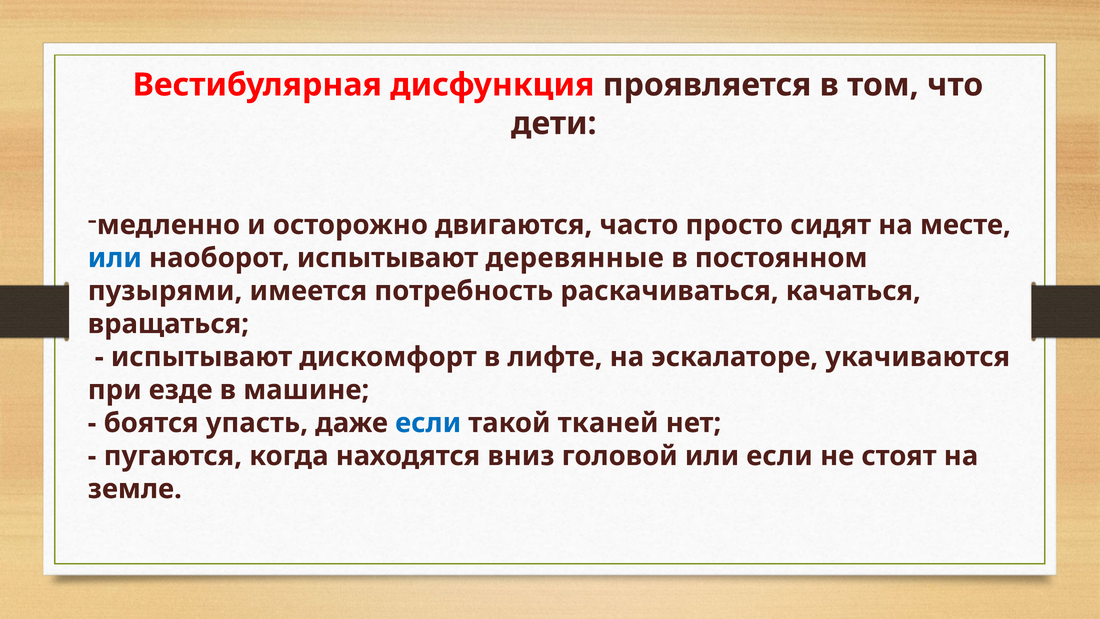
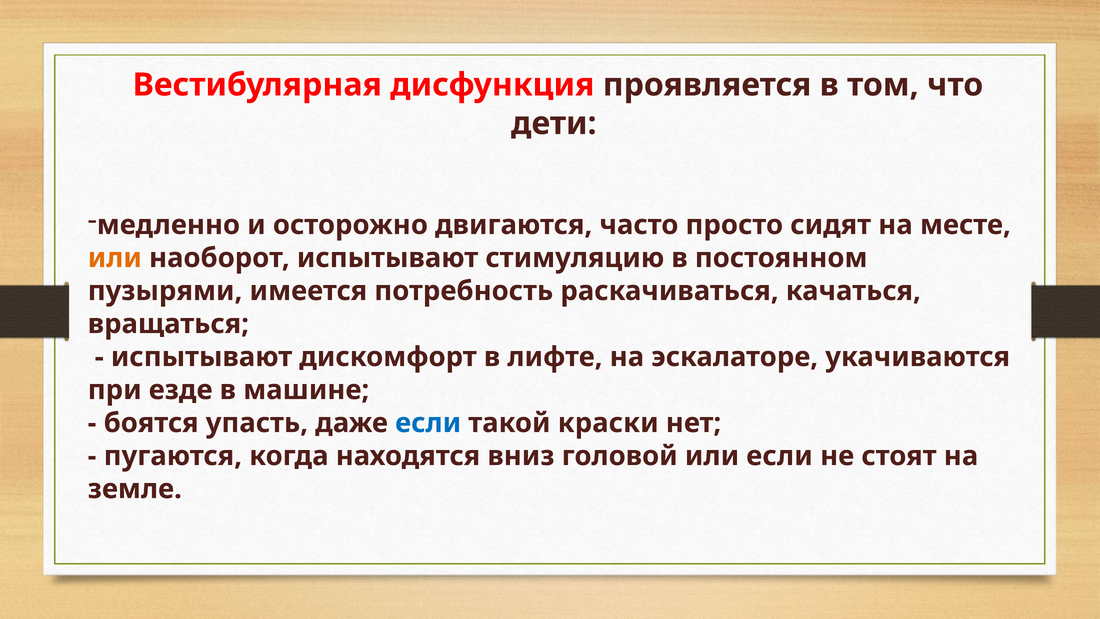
или colour: blue -> orange (115, 258)
деревянные: деревянные -> стимуляцию (575, 258)
тканей: тканей -> краски (608, 423)
